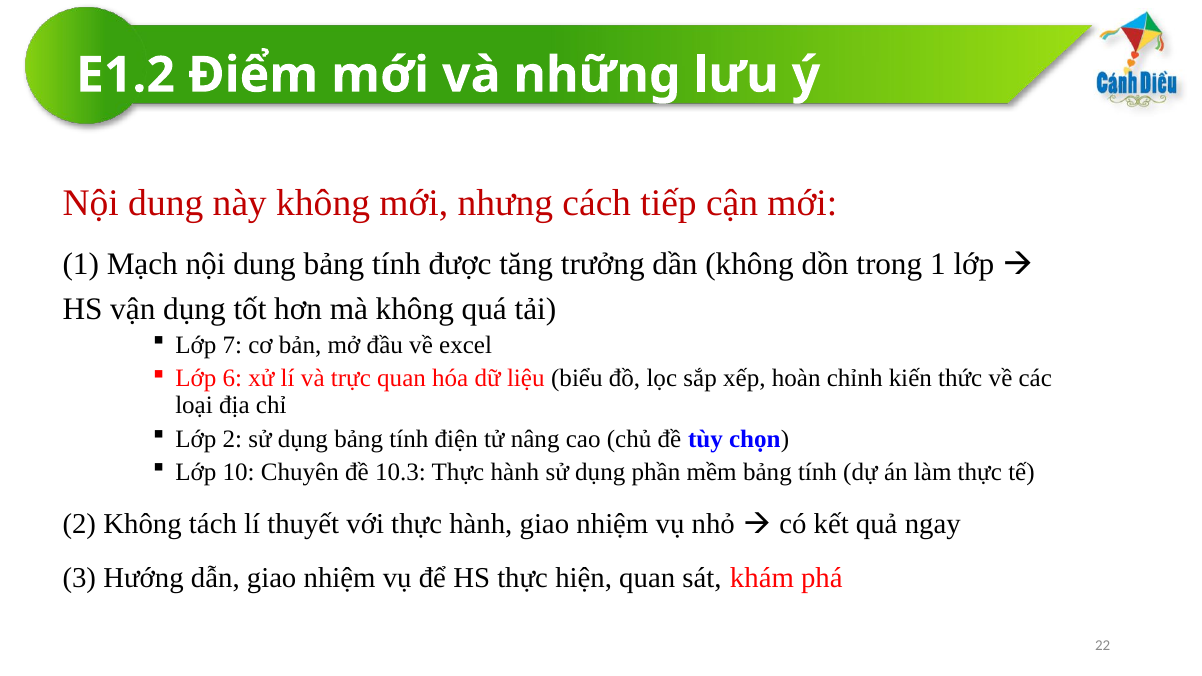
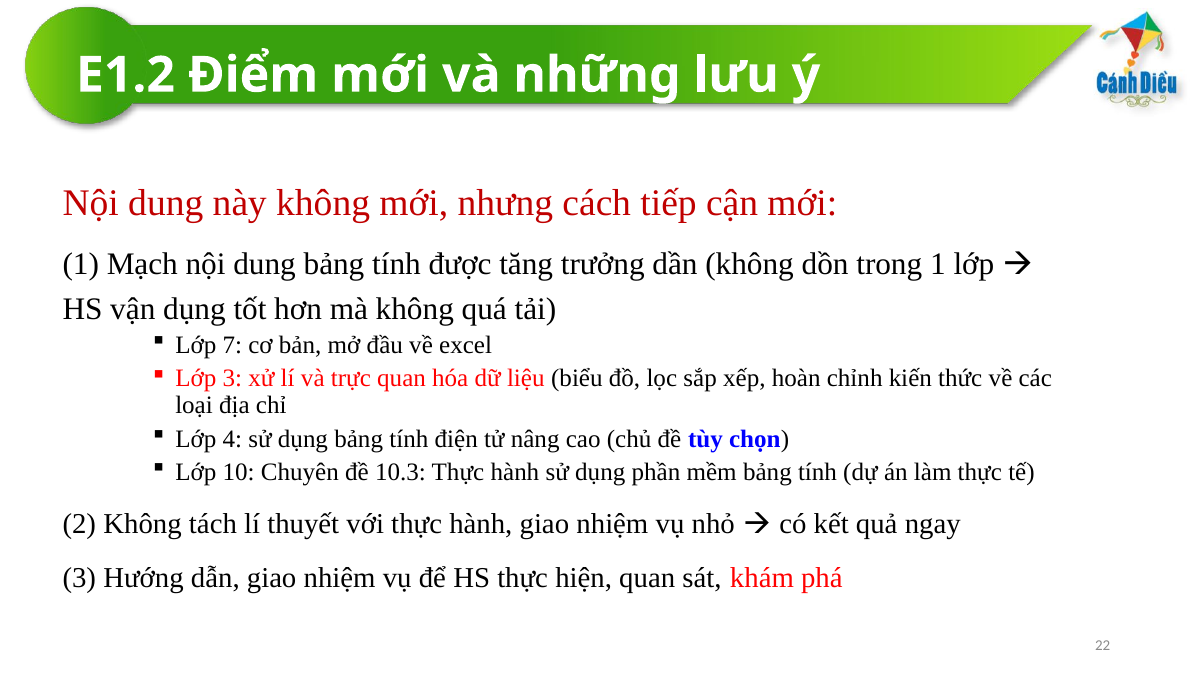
Lớp 6: 6 -> 3 (232, 379)
Lớp 2: 2 -> 4 (232, 439)
